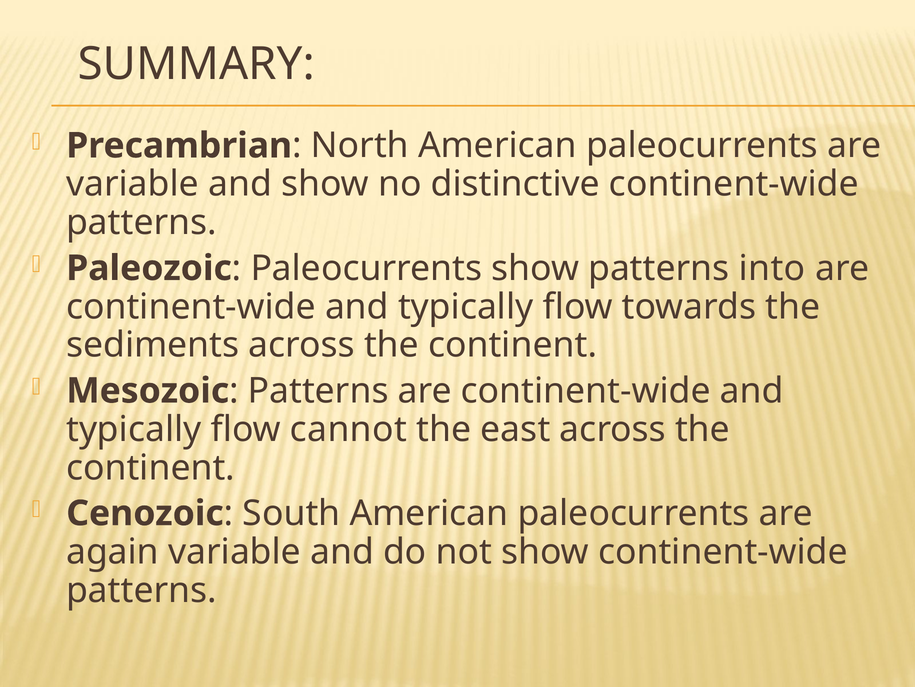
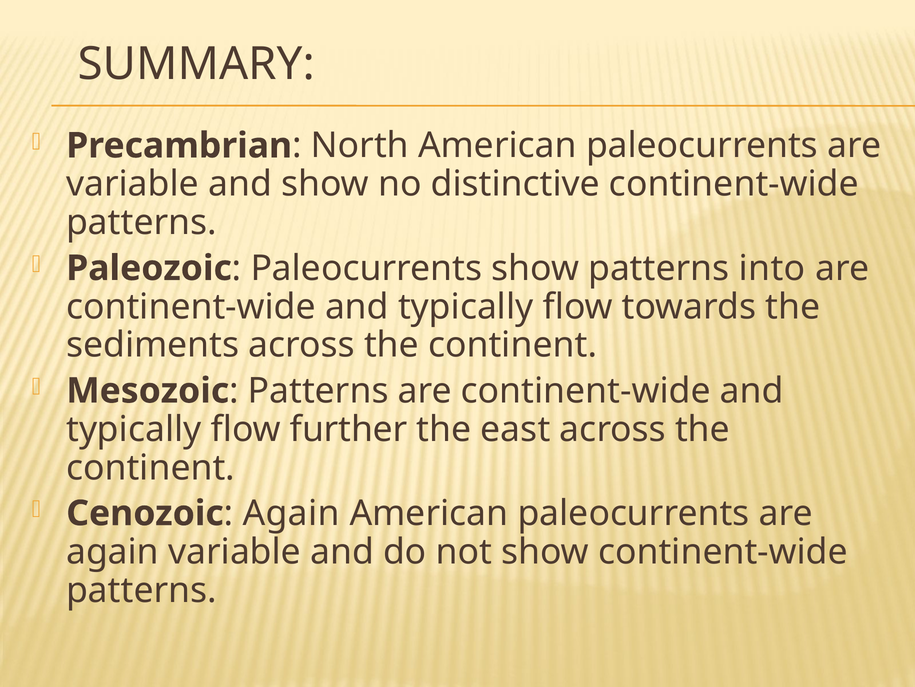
cannot: cannot -> further (349, 429)
South: South -> Again (291, 513)
